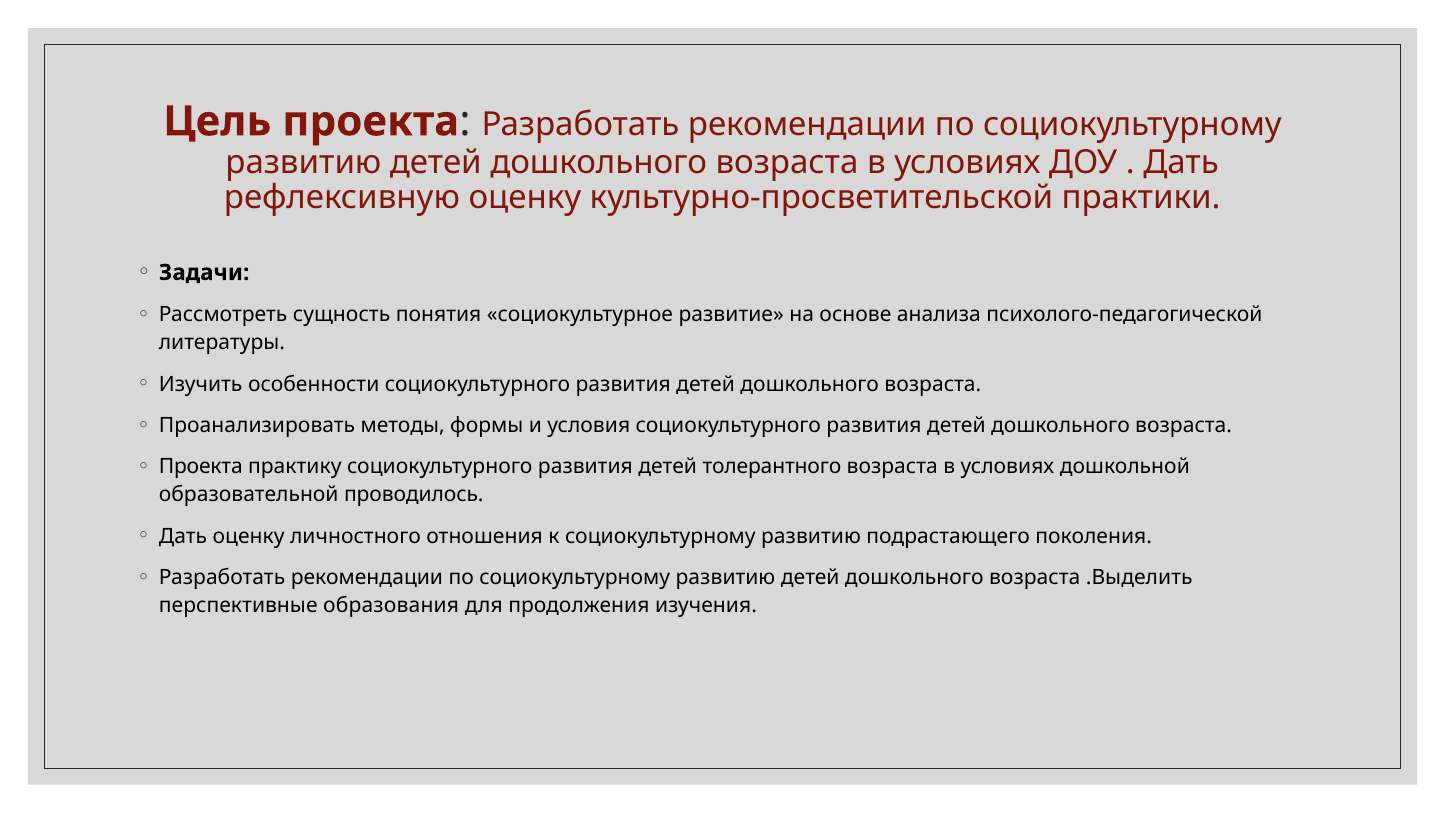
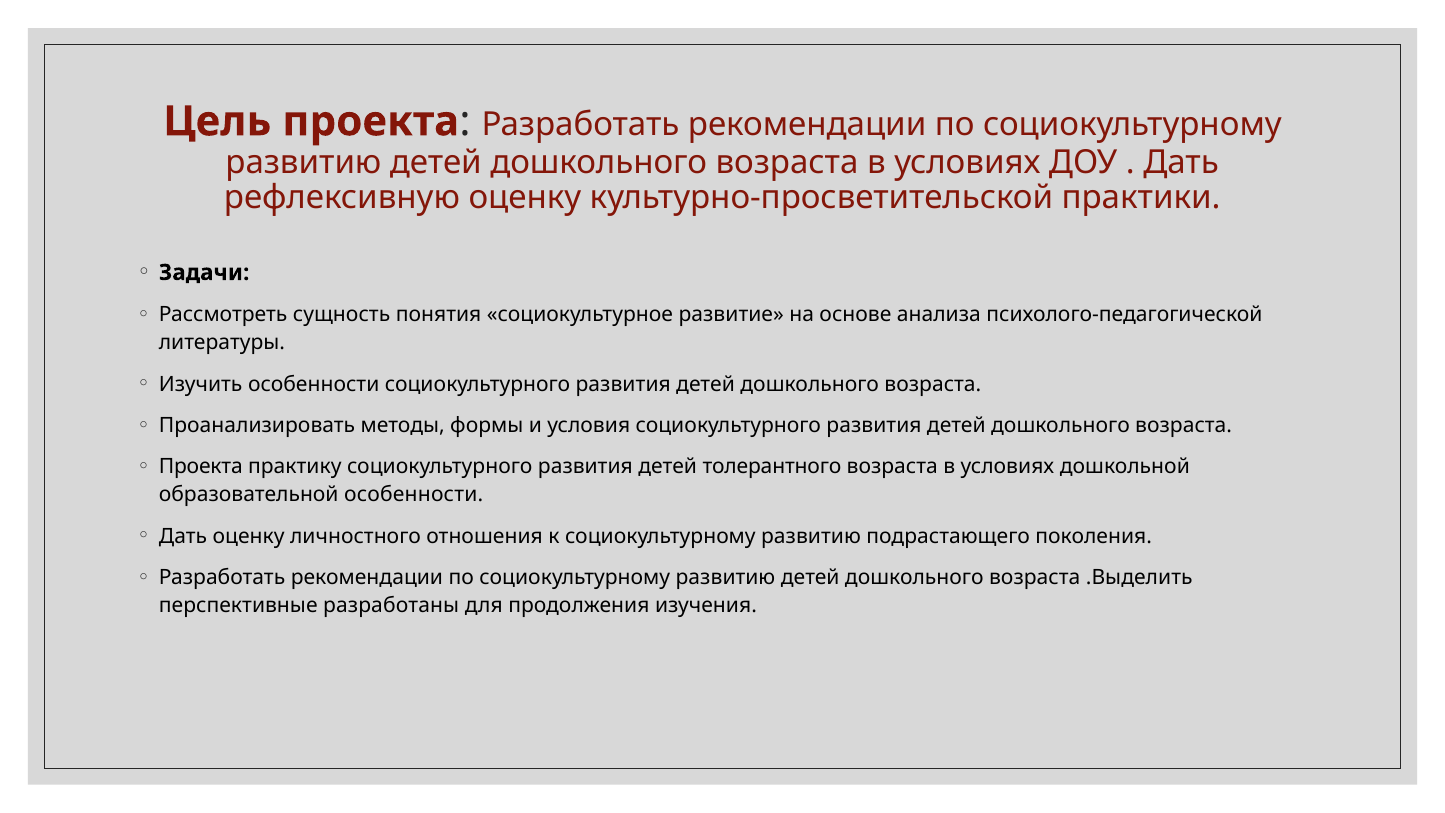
образовательной проводилось: проводилось -> особенности (414, 495)
образования: образования -> разработаны (391, 605)
